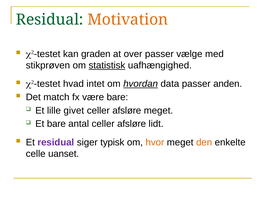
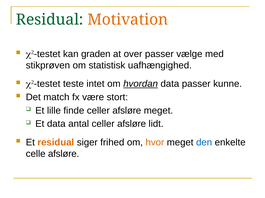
statistisk underline: present -> none (107, 66)
hvad: hvad -> teste (73, 84)
anden: anden -> kunne (228, 84)
være bare: bare -> stort (117, 98)
givet: givet -> finde (74, 111)
Et bare: bare -> data (56, 124)
residual colour: purple -> orange (56, 143)
typisk: typisk -> frihed (112, 143)
den colour: orange -> blue (204, 143)
celle uanset: uanset -> afsløre (64, 154)
